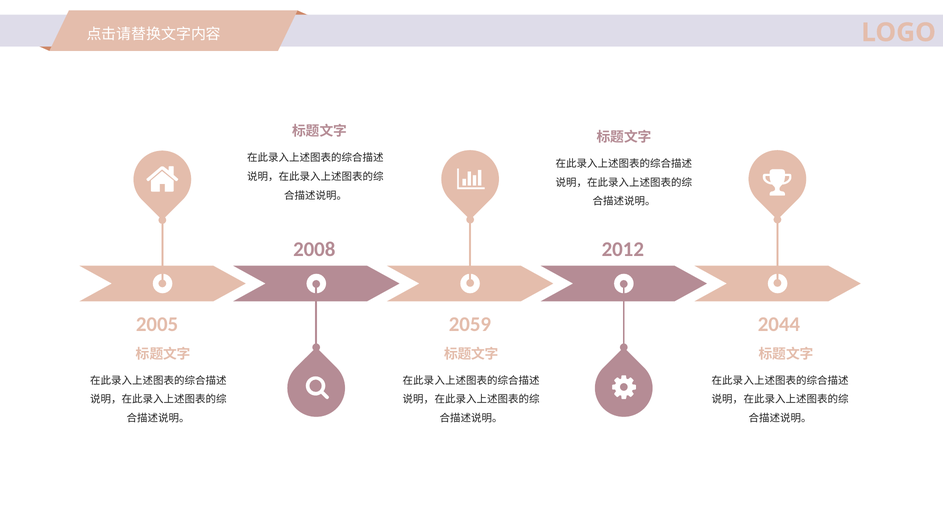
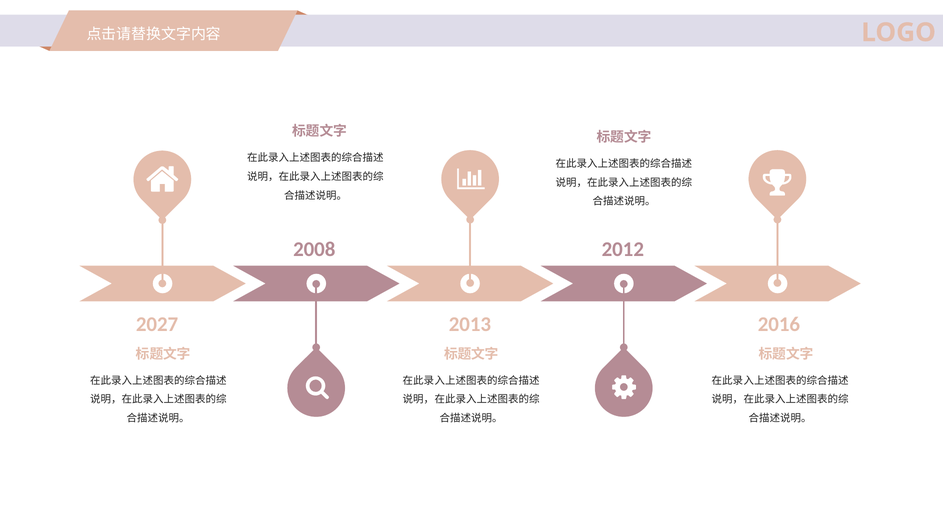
2005: 2005 -> 2027 (157, 325)
2059: 2059 -> 2013 (470, 325)
2044: 2044 -> 2016 (779, 325)
